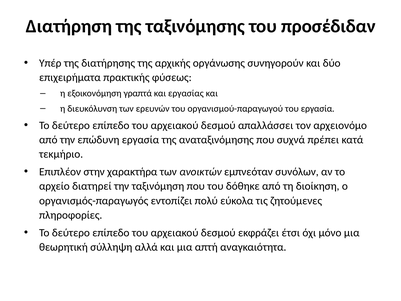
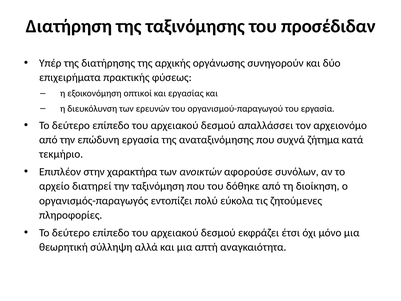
γραπτά: γραπτά -> οπτικοί (138, 93)
πρέπει: πρέπει -> ζήτημα (323, 140)
εμπνεόταν: εμπνεόταν -> αφορούσε (248, 172)
